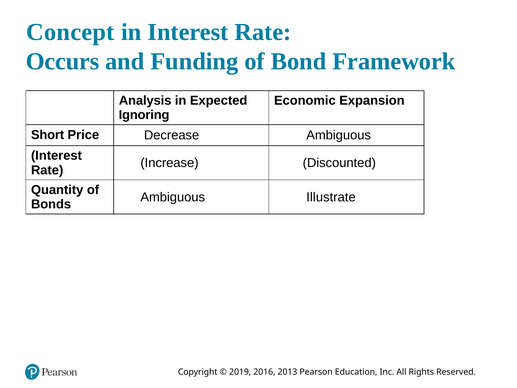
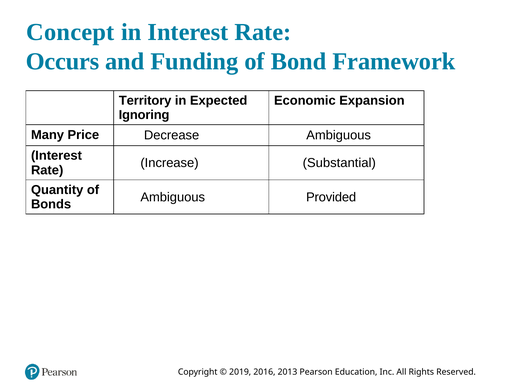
Analysis: Analysis -> Territory (145, 101)
Short: Short -> Many (48, 135)
Discounted: Discounted -> Substantial (339, 163)
Illustrate: Illustrate -> Provided (331, 197)
